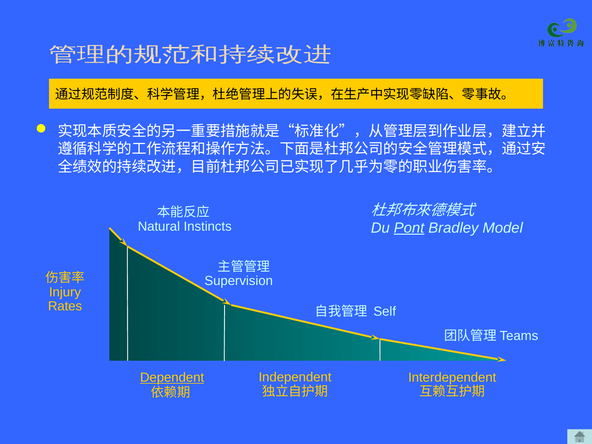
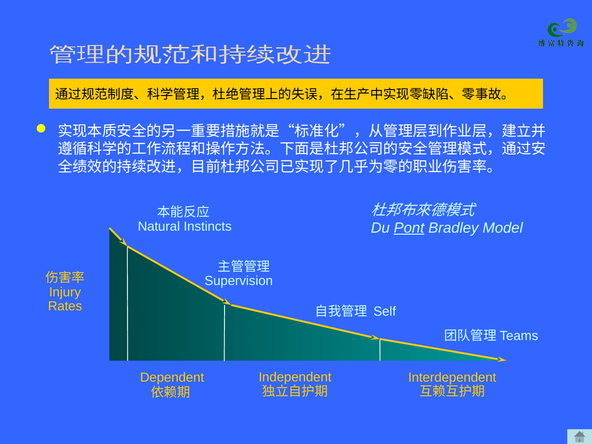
Dependent underline: present -> none (172, 378)
